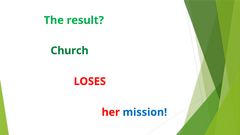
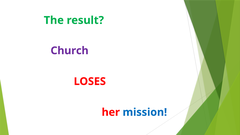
Church colour: green -> purple (70, 51)
